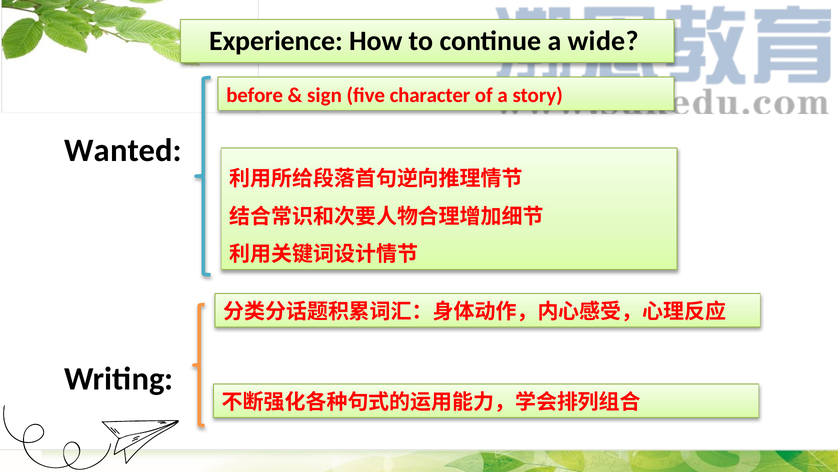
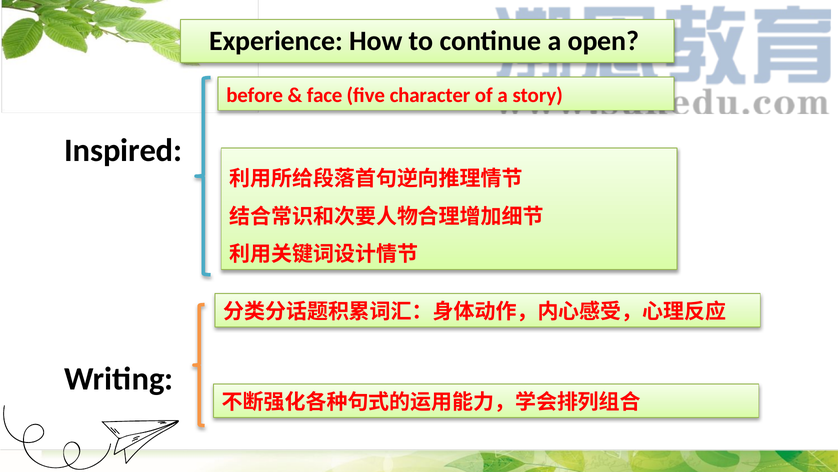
wide: wide -> open (603, 41)
sign: sign -> face (325, 95)
Wanted: Wanted -> Inspired (123, 150)
